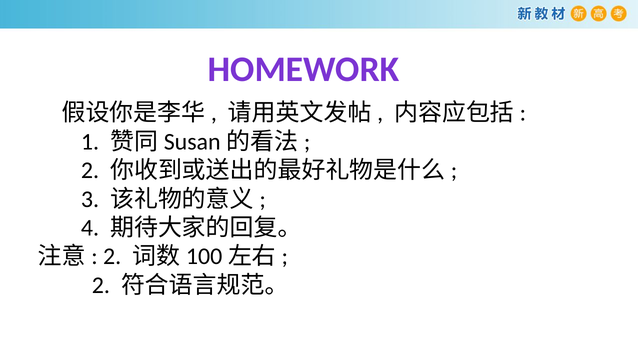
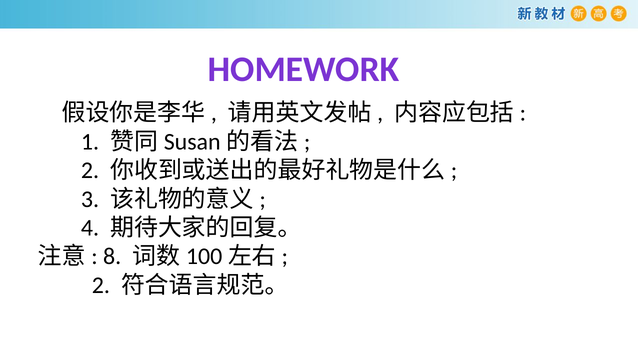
2: 2 -> 8 (112, 256)
